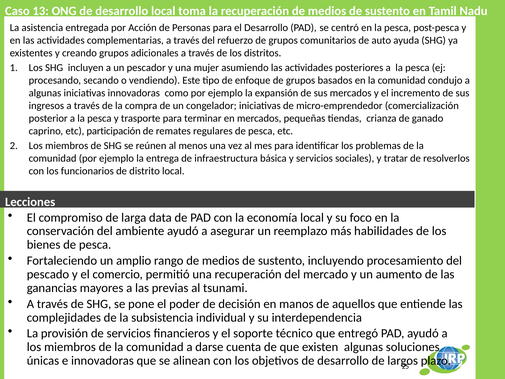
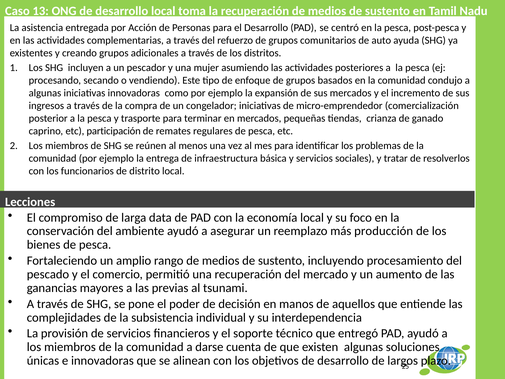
habilidades: habilidades -> producción (384, 231)
